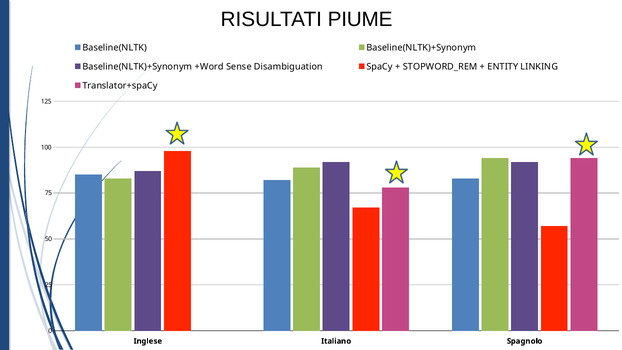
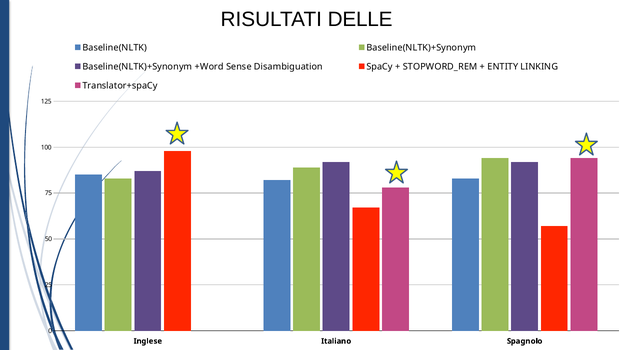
PIUME: PIUME -> DELLE (360, 19)
